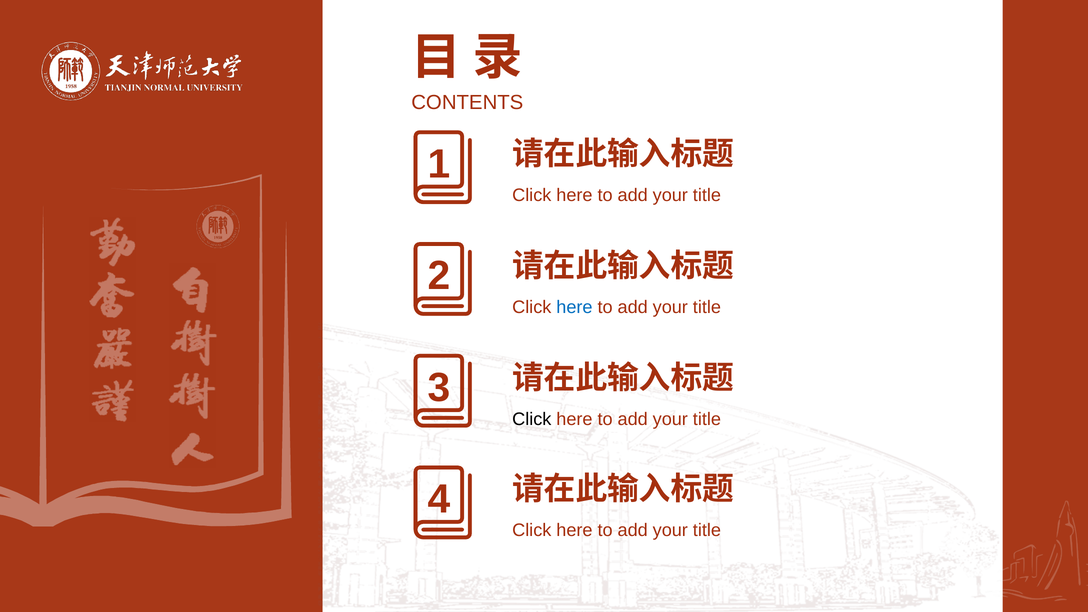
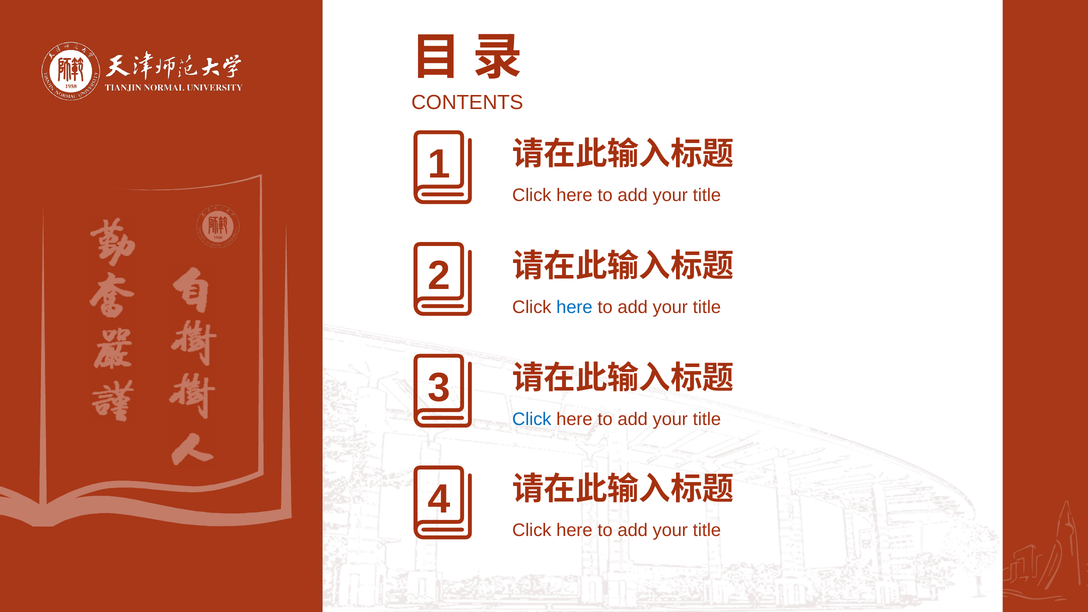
Click colour: black -> blue (532, 419)
